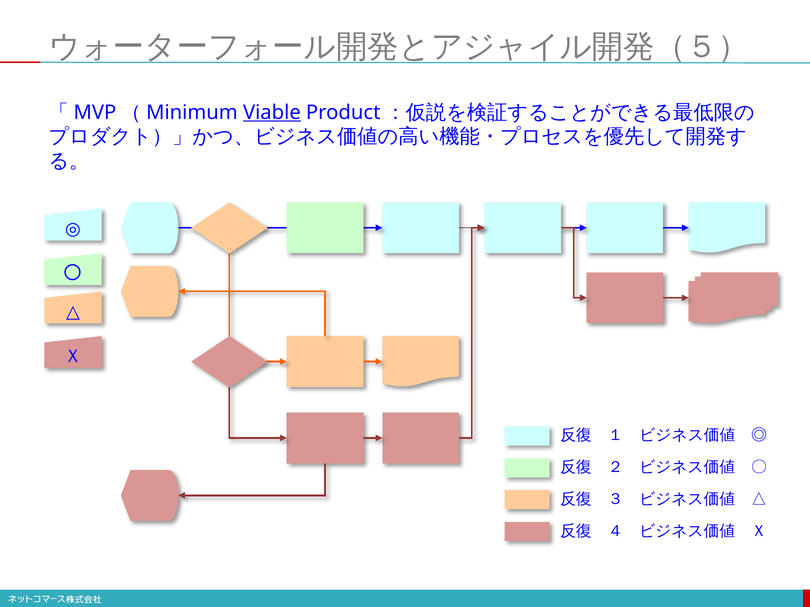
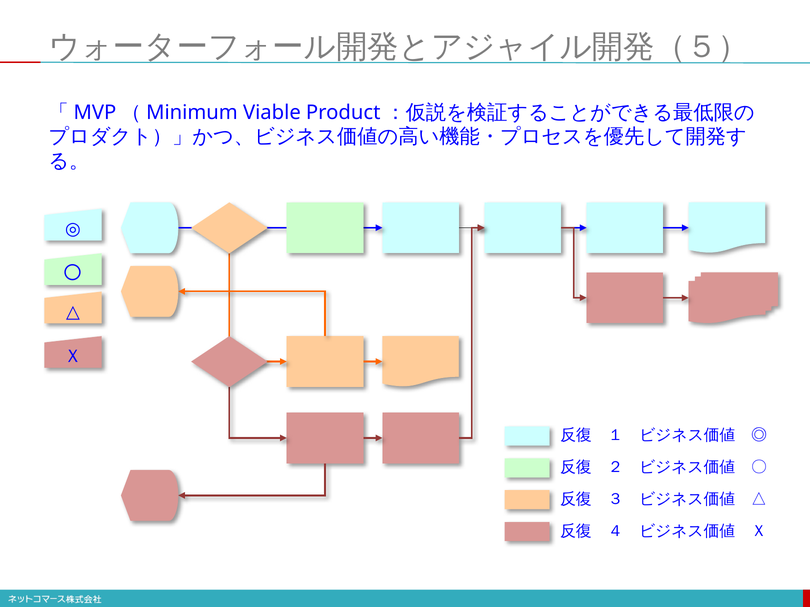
Viable underline: present -> none (272, 112)
